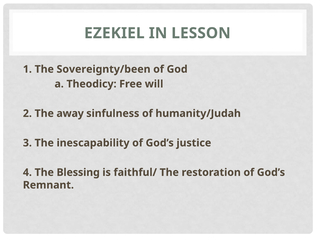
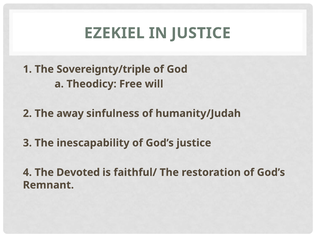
IN LESSON: LESSON -> JUSTICE (201, 33)
Sovereignty/been: Sovereignty/been -> Sovereignty/triple (104, 69)
Blessing: Blessing -> Devoted (78, 172)
